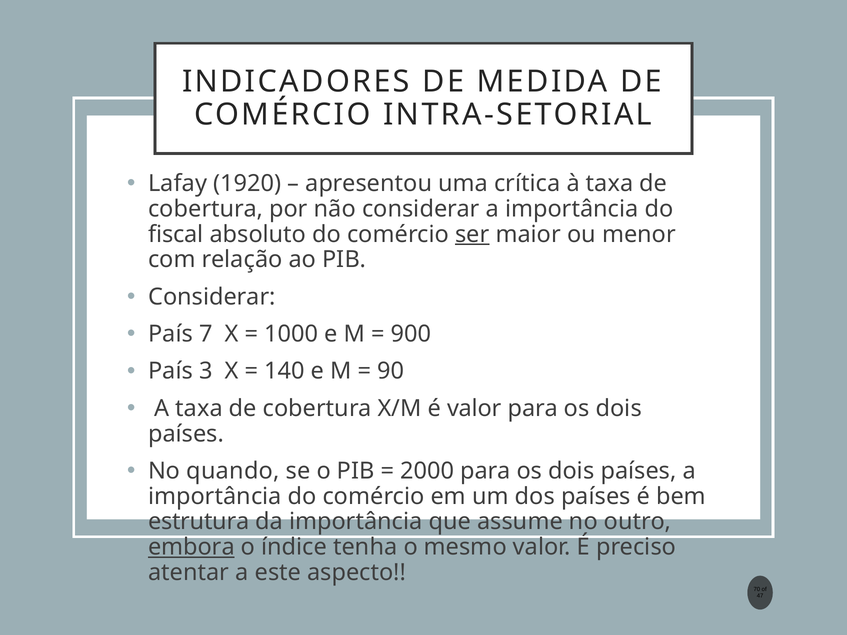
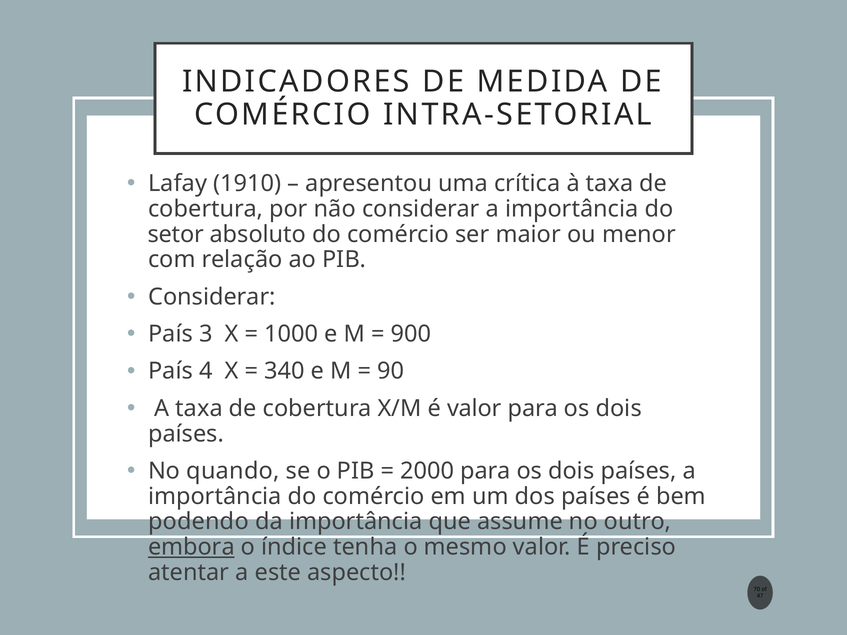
1920: 1920 -> 1910 (247, 184)
fiscal: fiscal -> setor (176, 234)
ser underline: present -> none (472, 234)
7: 7 -> 3 (206, 334)
3: 3 -> 4 (206, 371)
140: 140 -> 340 (285, 371)
estrutura: estrutura -> podendo (199, 522)
